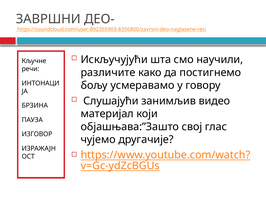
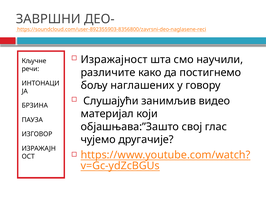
Искључујући: Искључујући -> Изражајност (114, 59)
усмеравамо: усмеравамо -> наглашених (142, 85)
